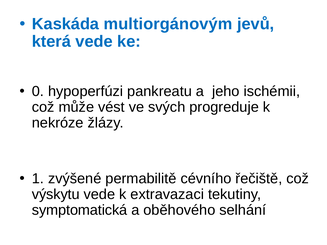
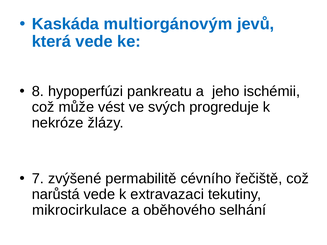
0: 0 -> 8 (38, 92)
1: 1 -> 7 (38, 179)
výskytu: výskytu -> narůstá (56, 194)
symptomatická: symptomatická -> mikrocirkulace (79, 210)
